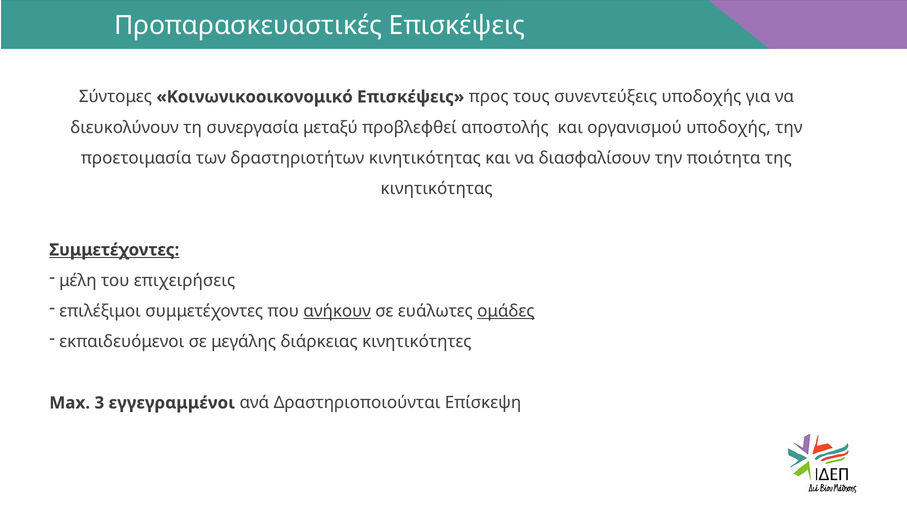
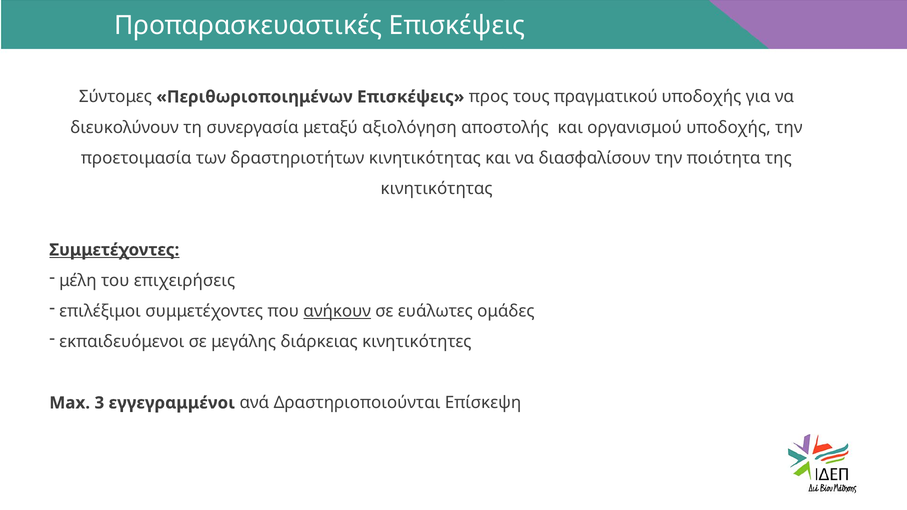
Κοινωνικοοικονομικό: Κοινωνικοοικονομικό -> Περιθωριοποιημένων (255, 97)
συνεντεύξεις: συνεντεύξεις -> πραγματικού (606, 97)
προβλεφθεί: προβλεφθεί -> αξιολόγηση (409, 128)
ομάδες underline: present -> none (506, 311)
